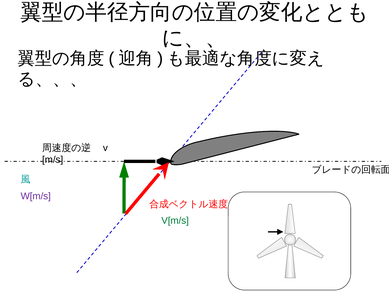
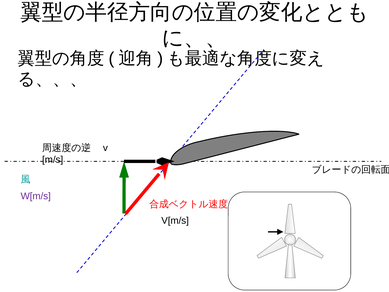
V[m/s colour: green -> black (175, 220)
